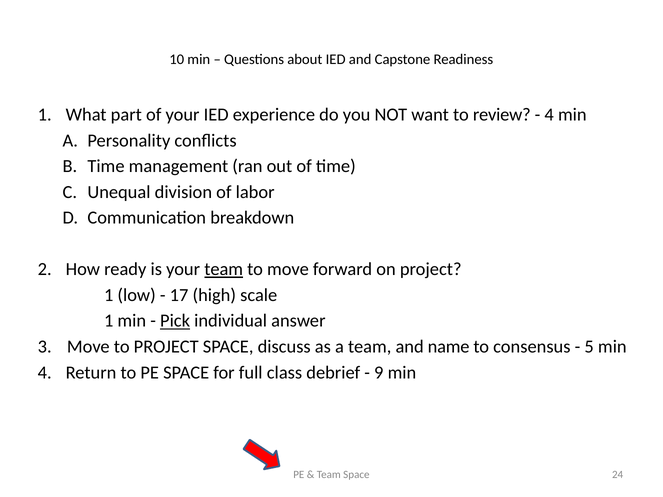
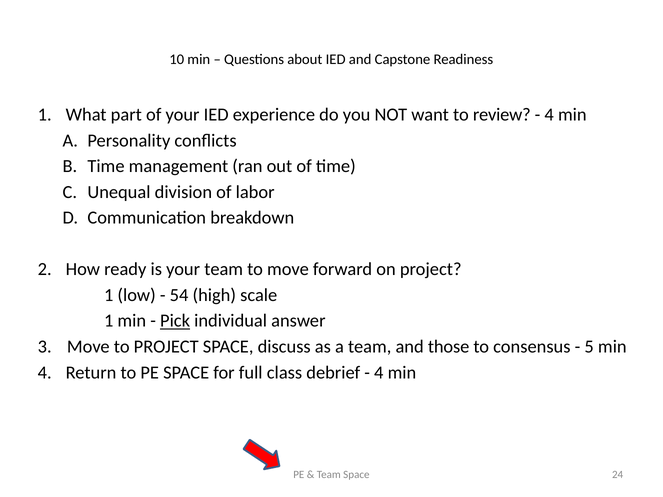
team underline: present -> none (224, 269)
17: 17 -> 54 (179, 295)
name: name -> those (449, 347)
9: 9 -> 4 (379, 373)
